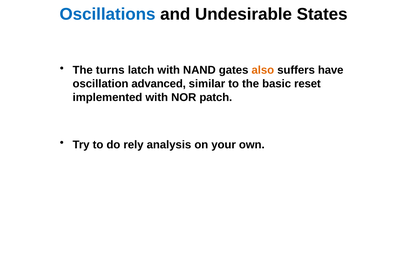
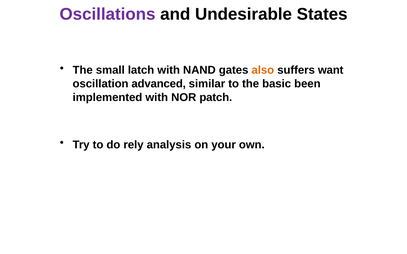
Oscillations colour: blue -> purple (108, 14)
turns: turns -> small (110, 70)
have: have -> want (331, 70)
reset: reset -> been (307, 84)
